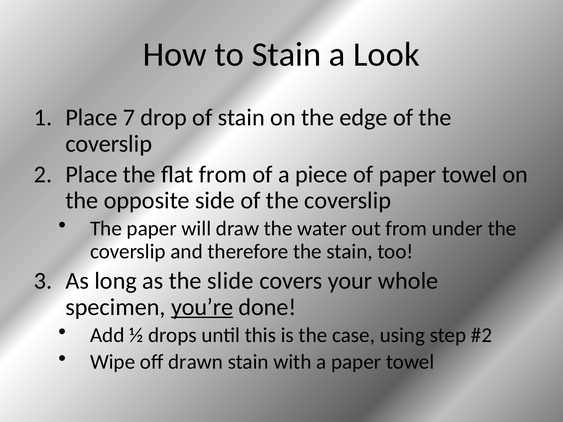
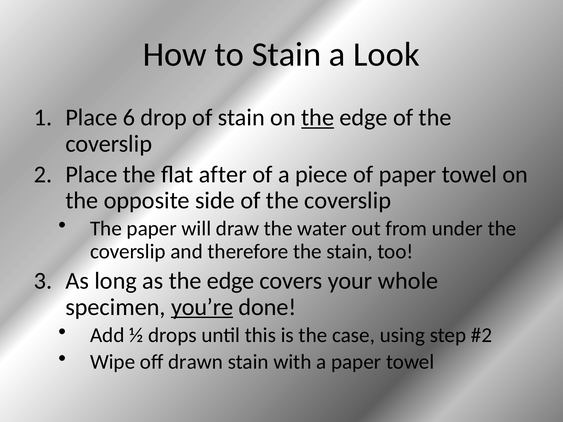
7: 7 -> 6 (129, 118)
the underline: none -> present (318, 118)
flat from: from -> after (223, 174)
as the slide: slide -> edge (231, 281)
